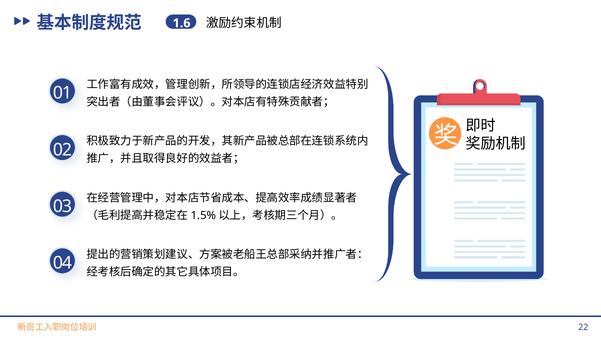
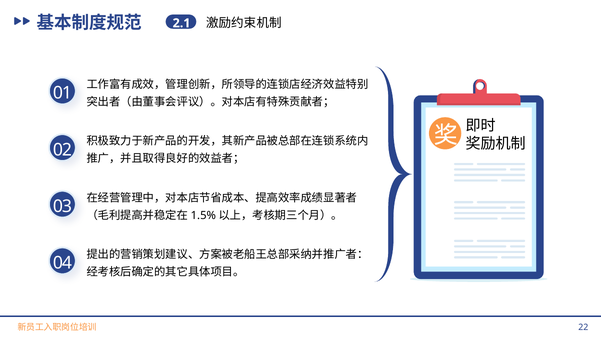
1.6: 1.6 -> 2.1 (182, 23)
